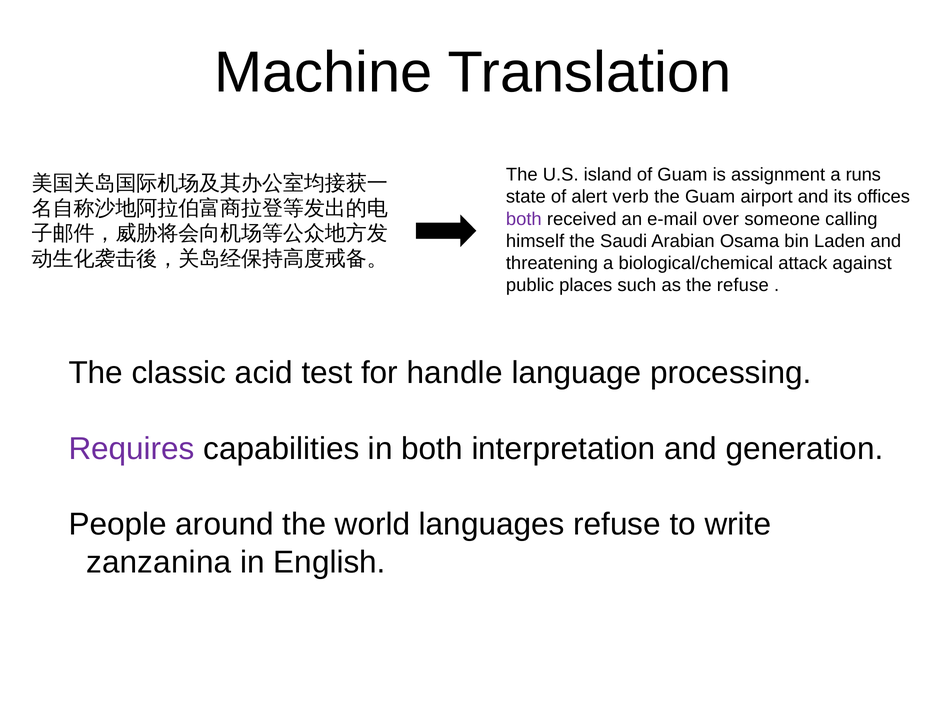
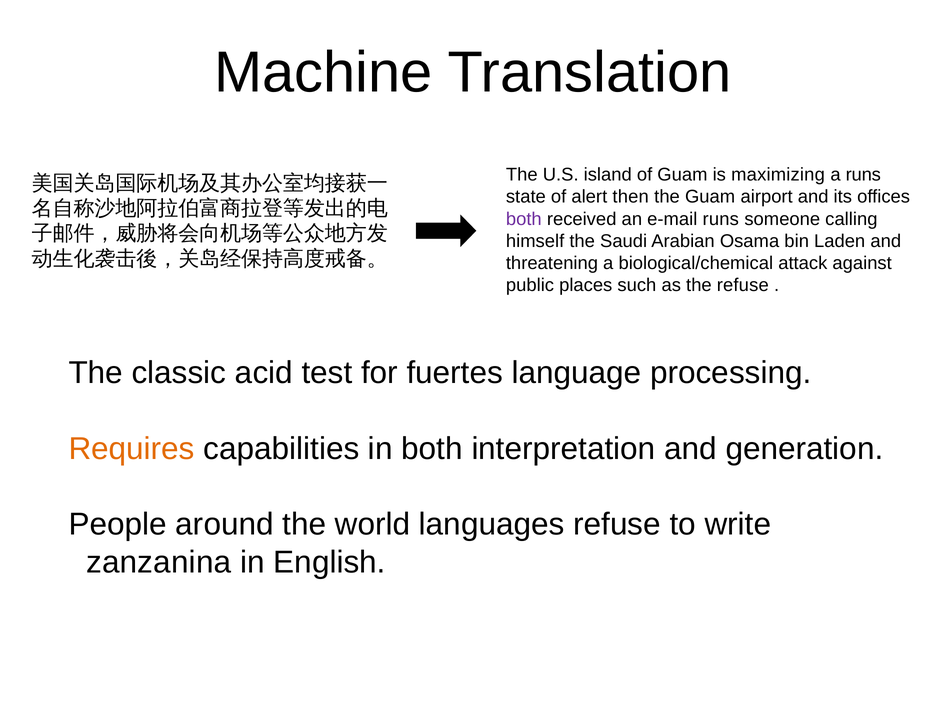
assignment: assignment -> maximizing (778, 175)
verb: verb -> then (631, 197)
e-mail over: over -> runs (721, 219)
handle: handle -> fuertes (455, 373)
Requires colour: purple -> orange (132, 448)
